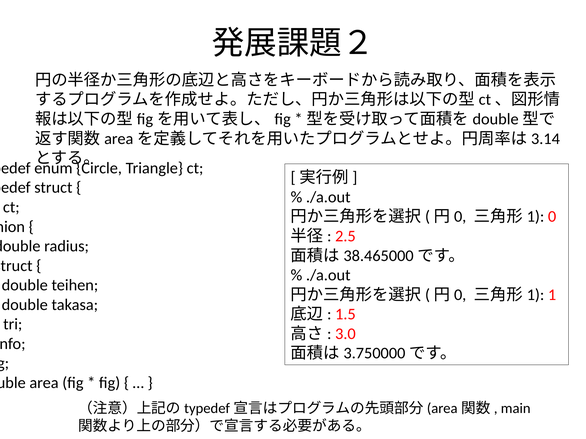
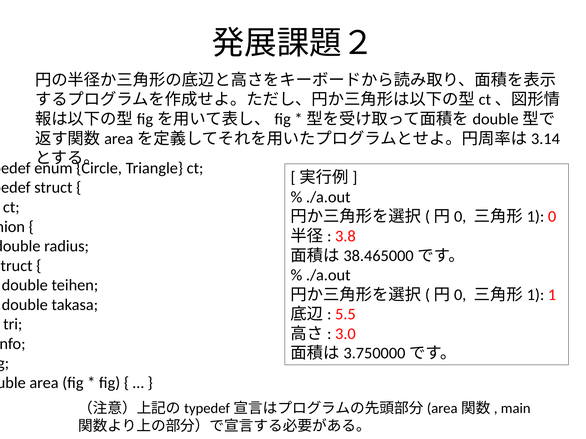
2.5: 2.5 -> 3.8 (345, 236)
1.5: 1.5 -> 5.5 (345, 315)
